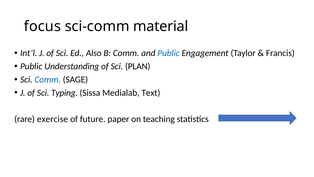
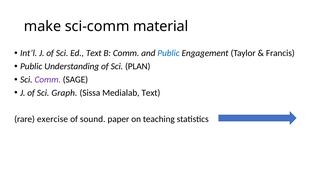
focus: focus -> make (43, 26)
Ed Also: Also -> Text (94, 53)
Comm colour: blue -> purple (48, 79)
Typing: Typing -> Graph (64, 93)
future: future -> sound (93, 119)
